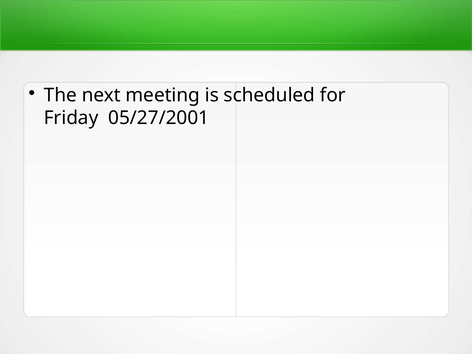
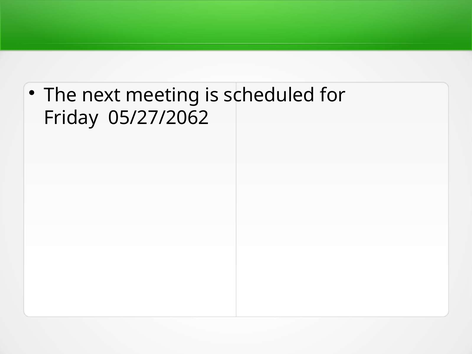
05/27/2001: 05/27/2001 -> 05/27/2062 (159, 118)
